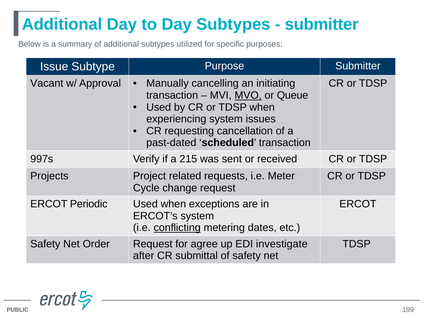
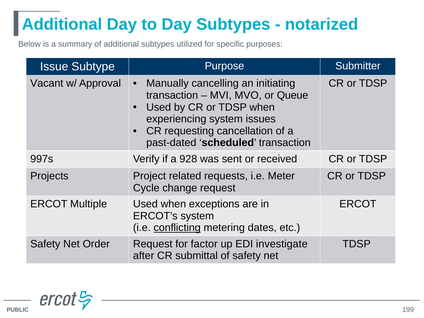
submitter: submitter -> notarized (322, 24)
MVO underline: present -> none (248, 95)
215: 215 -> 928 (188, 159)
Periodic: Periodic -> Multiple (89, 204)
agree: agree -> factor (204, 244)
